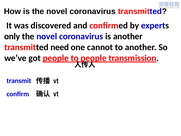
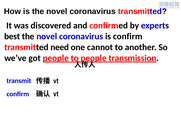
only: only -> best (12, 36)
is another: another -> confirm (128, 36)
